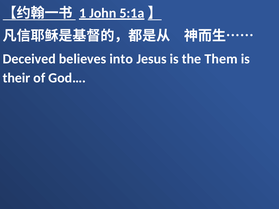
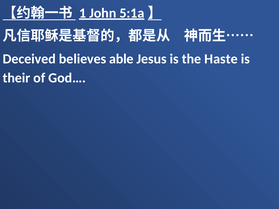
into: into -> able (121, 59)
Them: Them -> Haste (221, 59)
